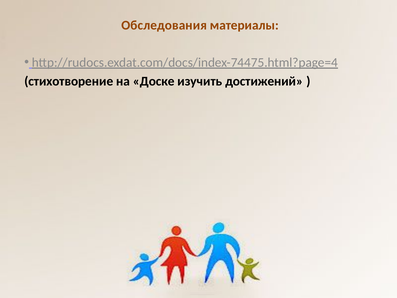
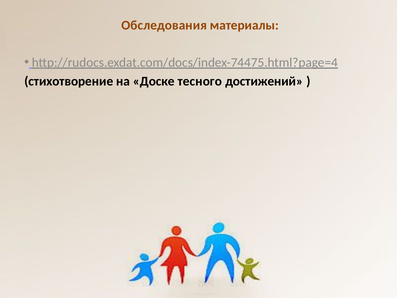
изучить: изучить -> тесного (200, 81)
